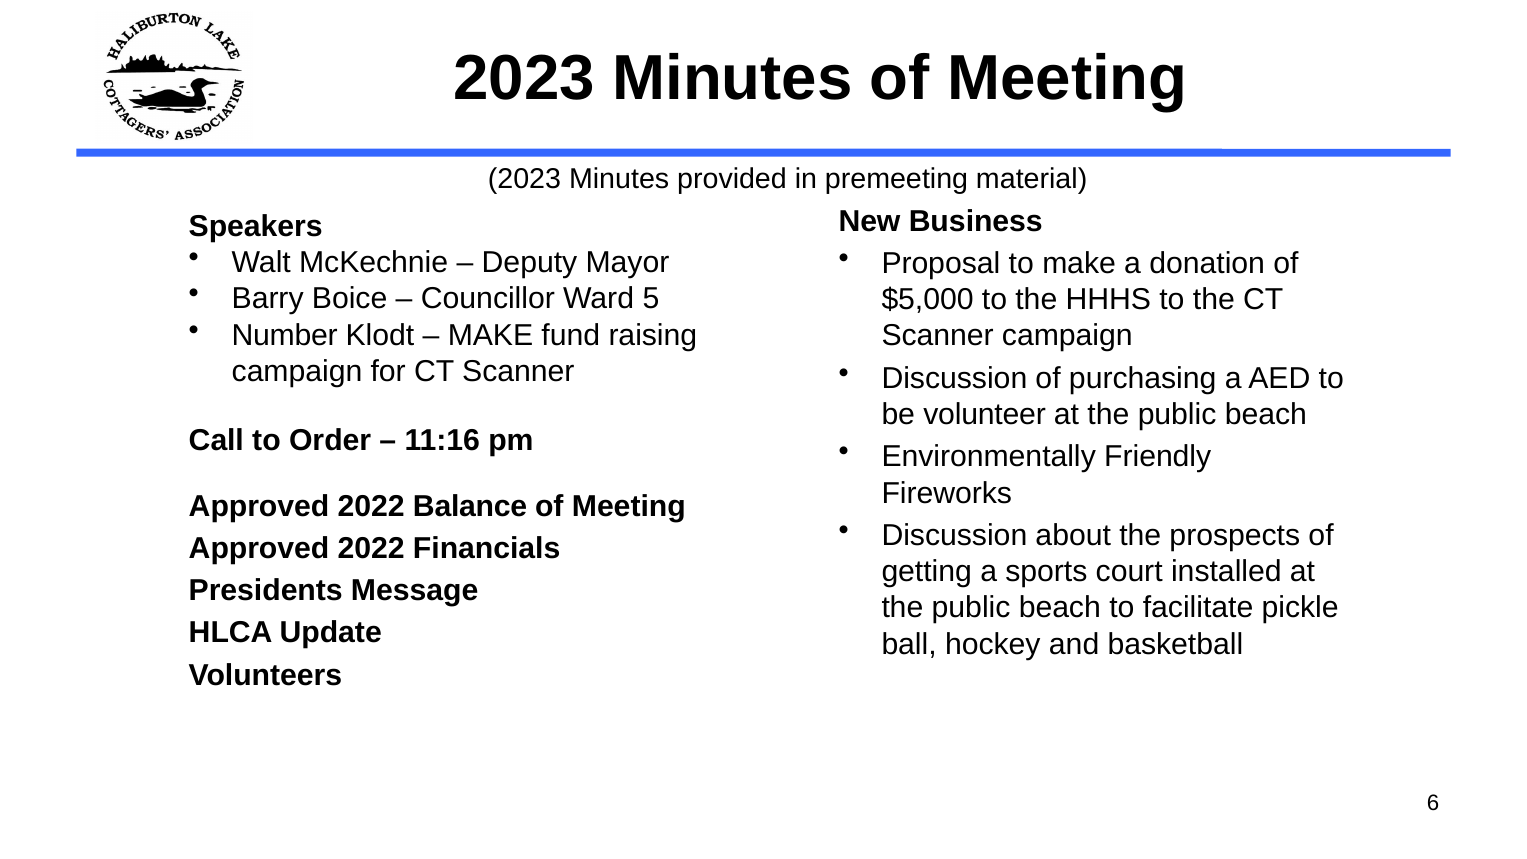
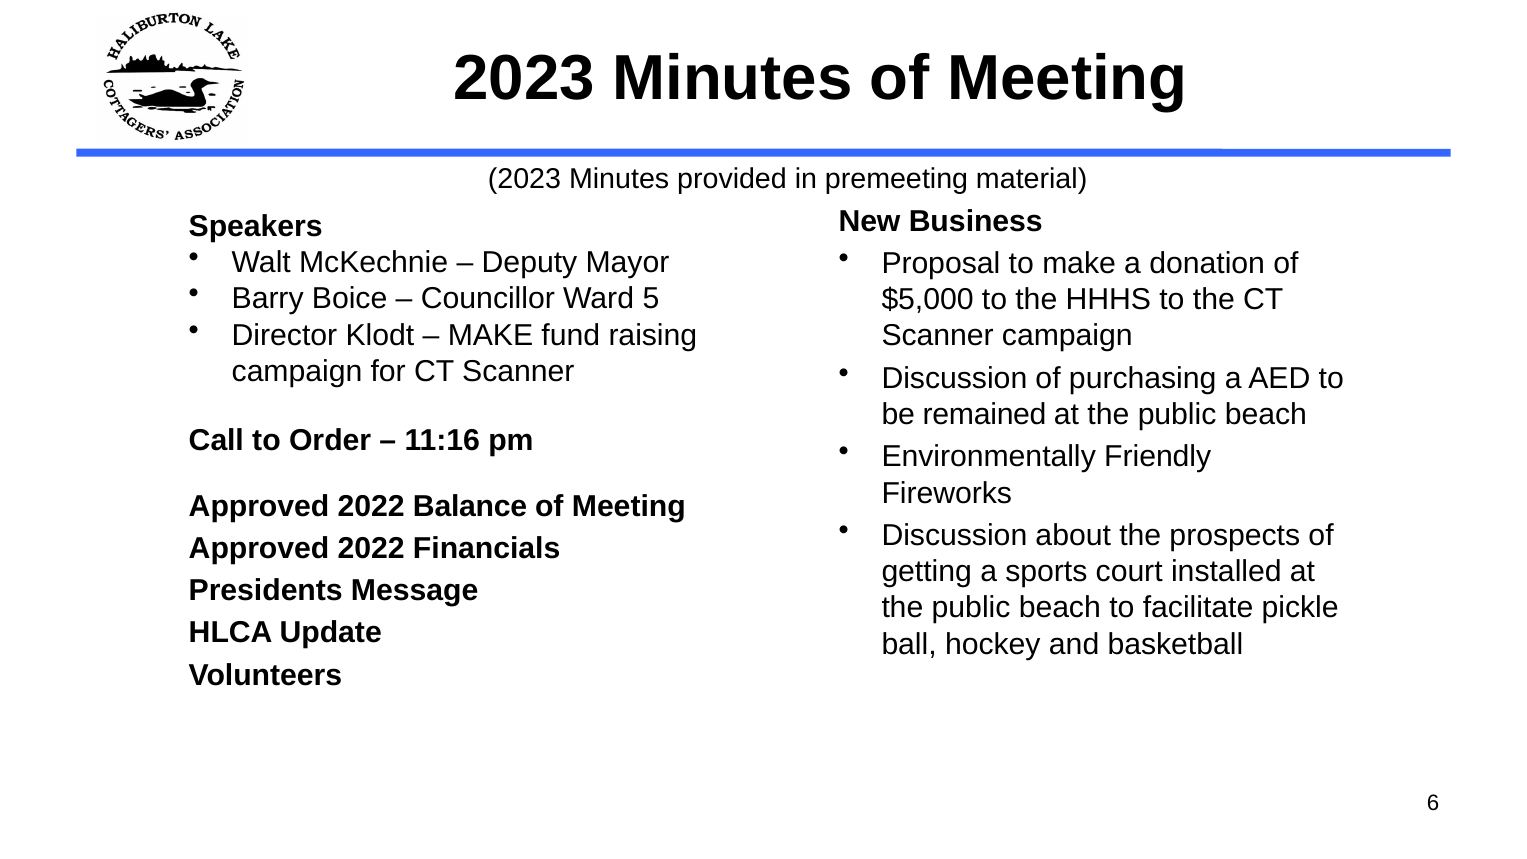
Number: Number -> Director (284, 335)
volunteer: volunteer -> remained (985, 415)
